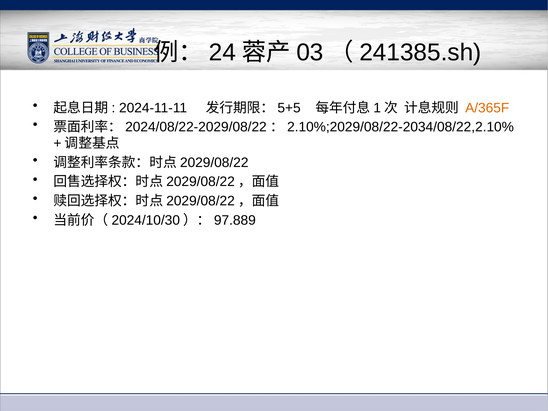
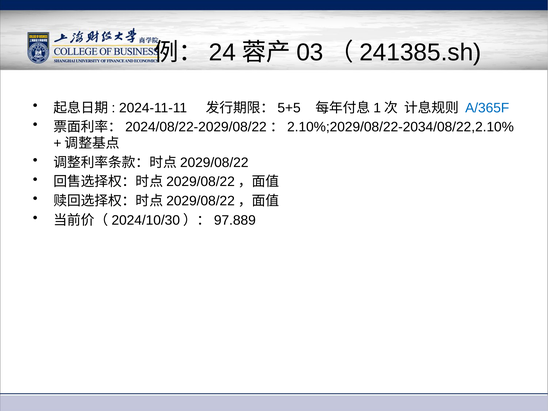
A/365F colour: orange -> blue (487, 108)
